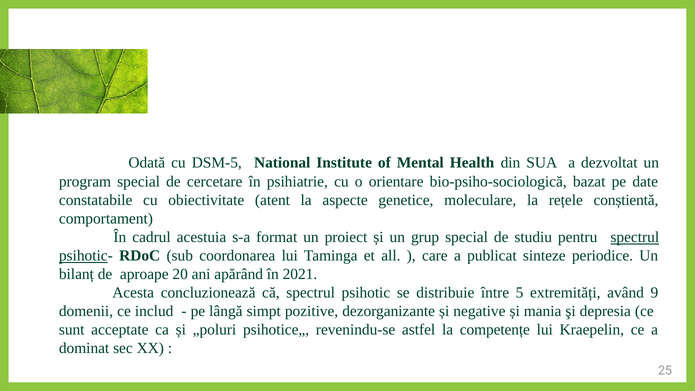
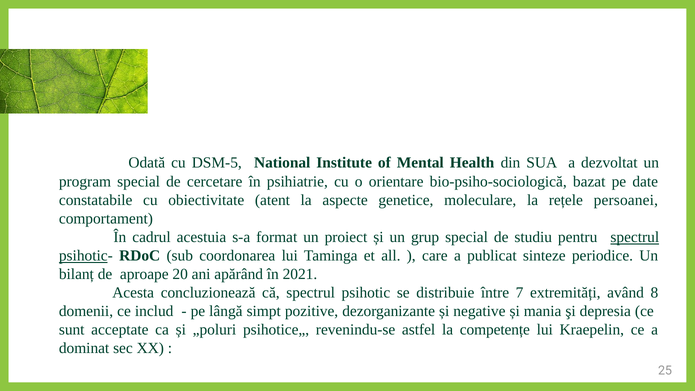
conștientă: conștientă -> persoanei (626, 200)
5: 5 -> 7 (520, 293)
9: 9 -> 8 (654, 293)
